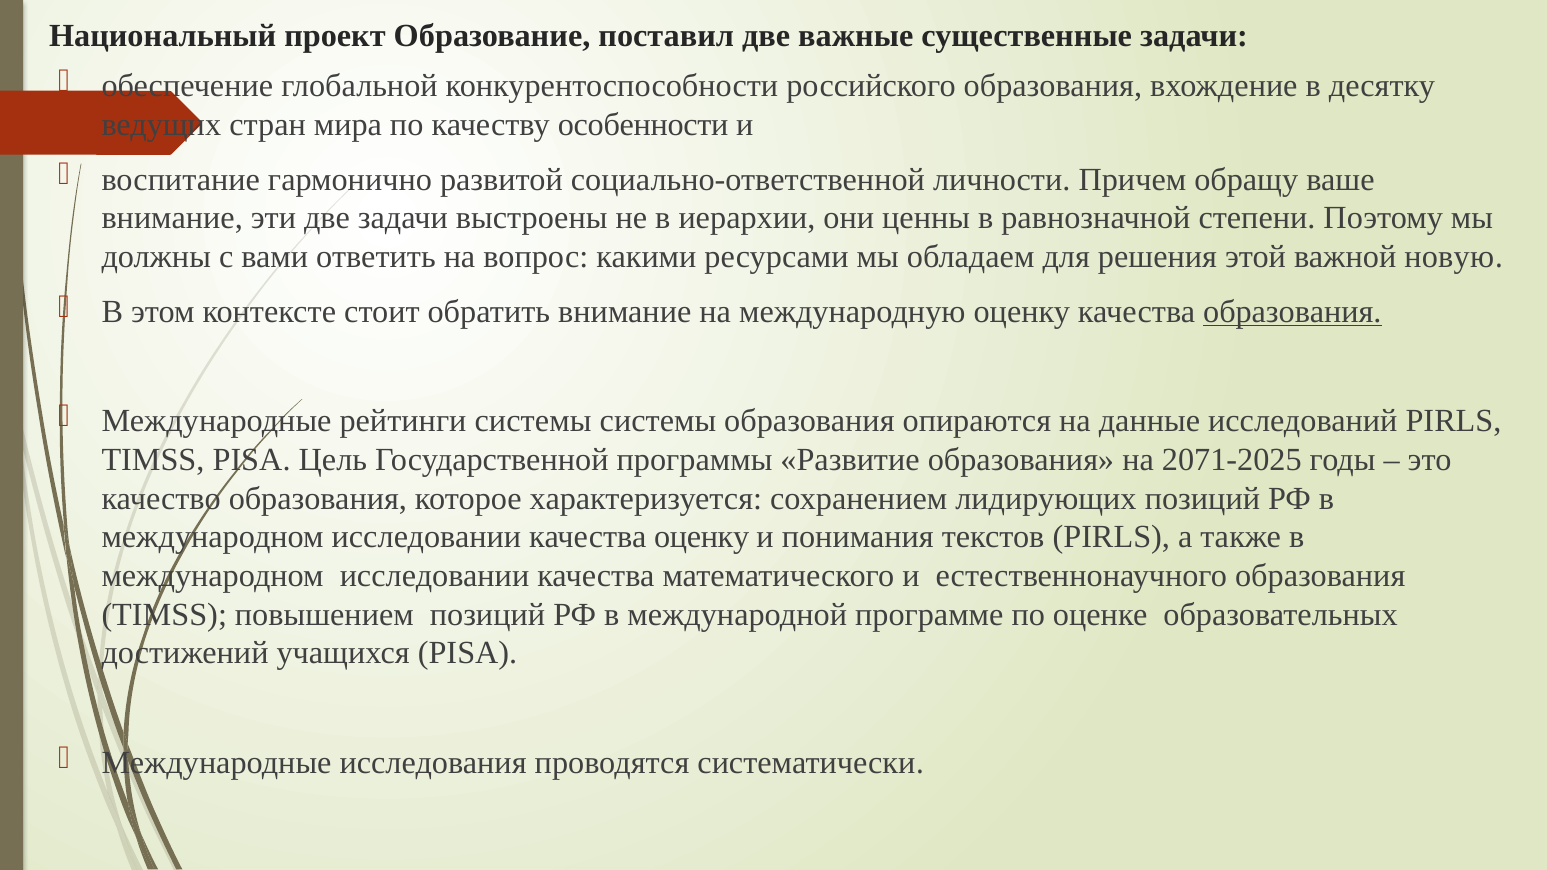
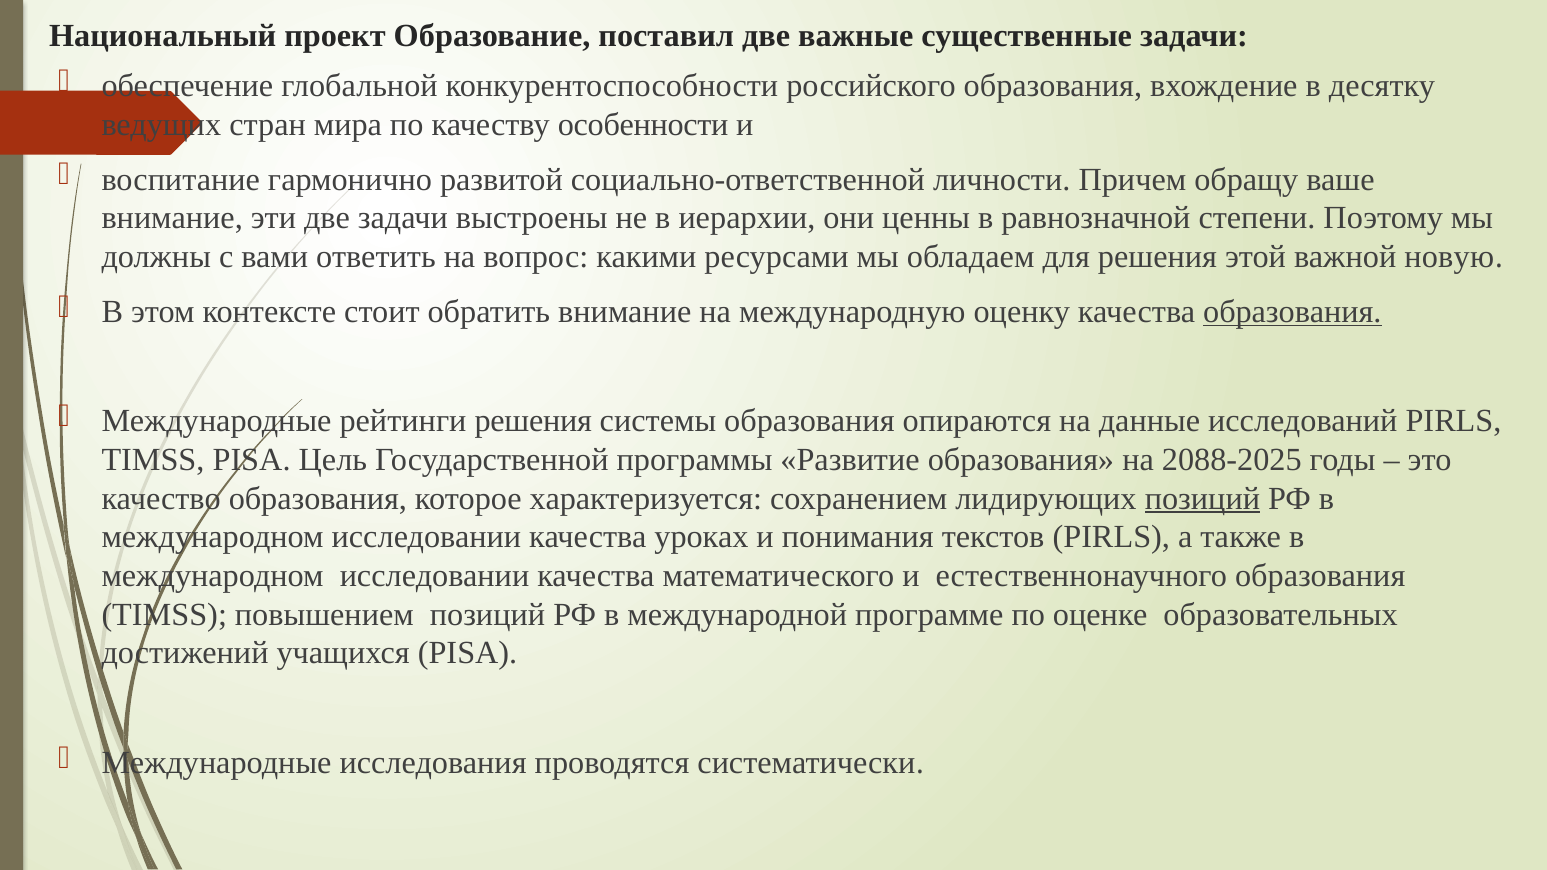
рейтинги системы: системы -> решения (533, 421)
2071-2025: 2071-2025 -> 2088-2025 (1232, 460)
позиций underline: none -> present (1202, 499)
качества оценку: оценку -> уроках (702, 537)
